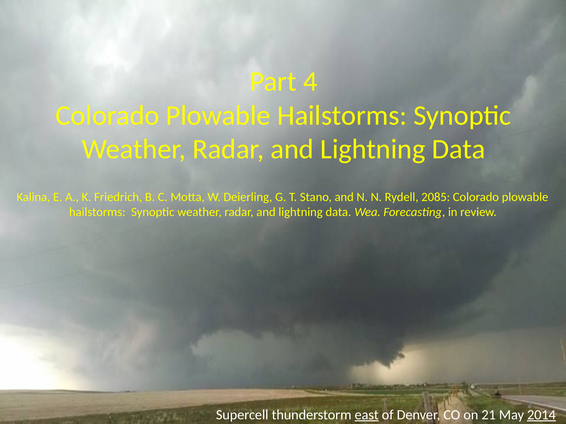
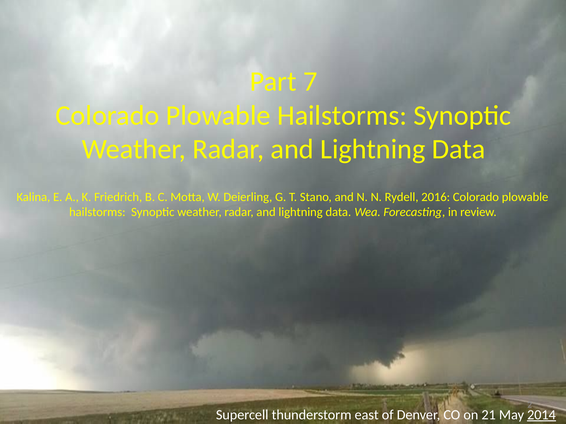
4: 4 -> 7 (310, 82)
2085: 2085 -> 2016 (436, 197)
east underline: present -> none (367, 415)
